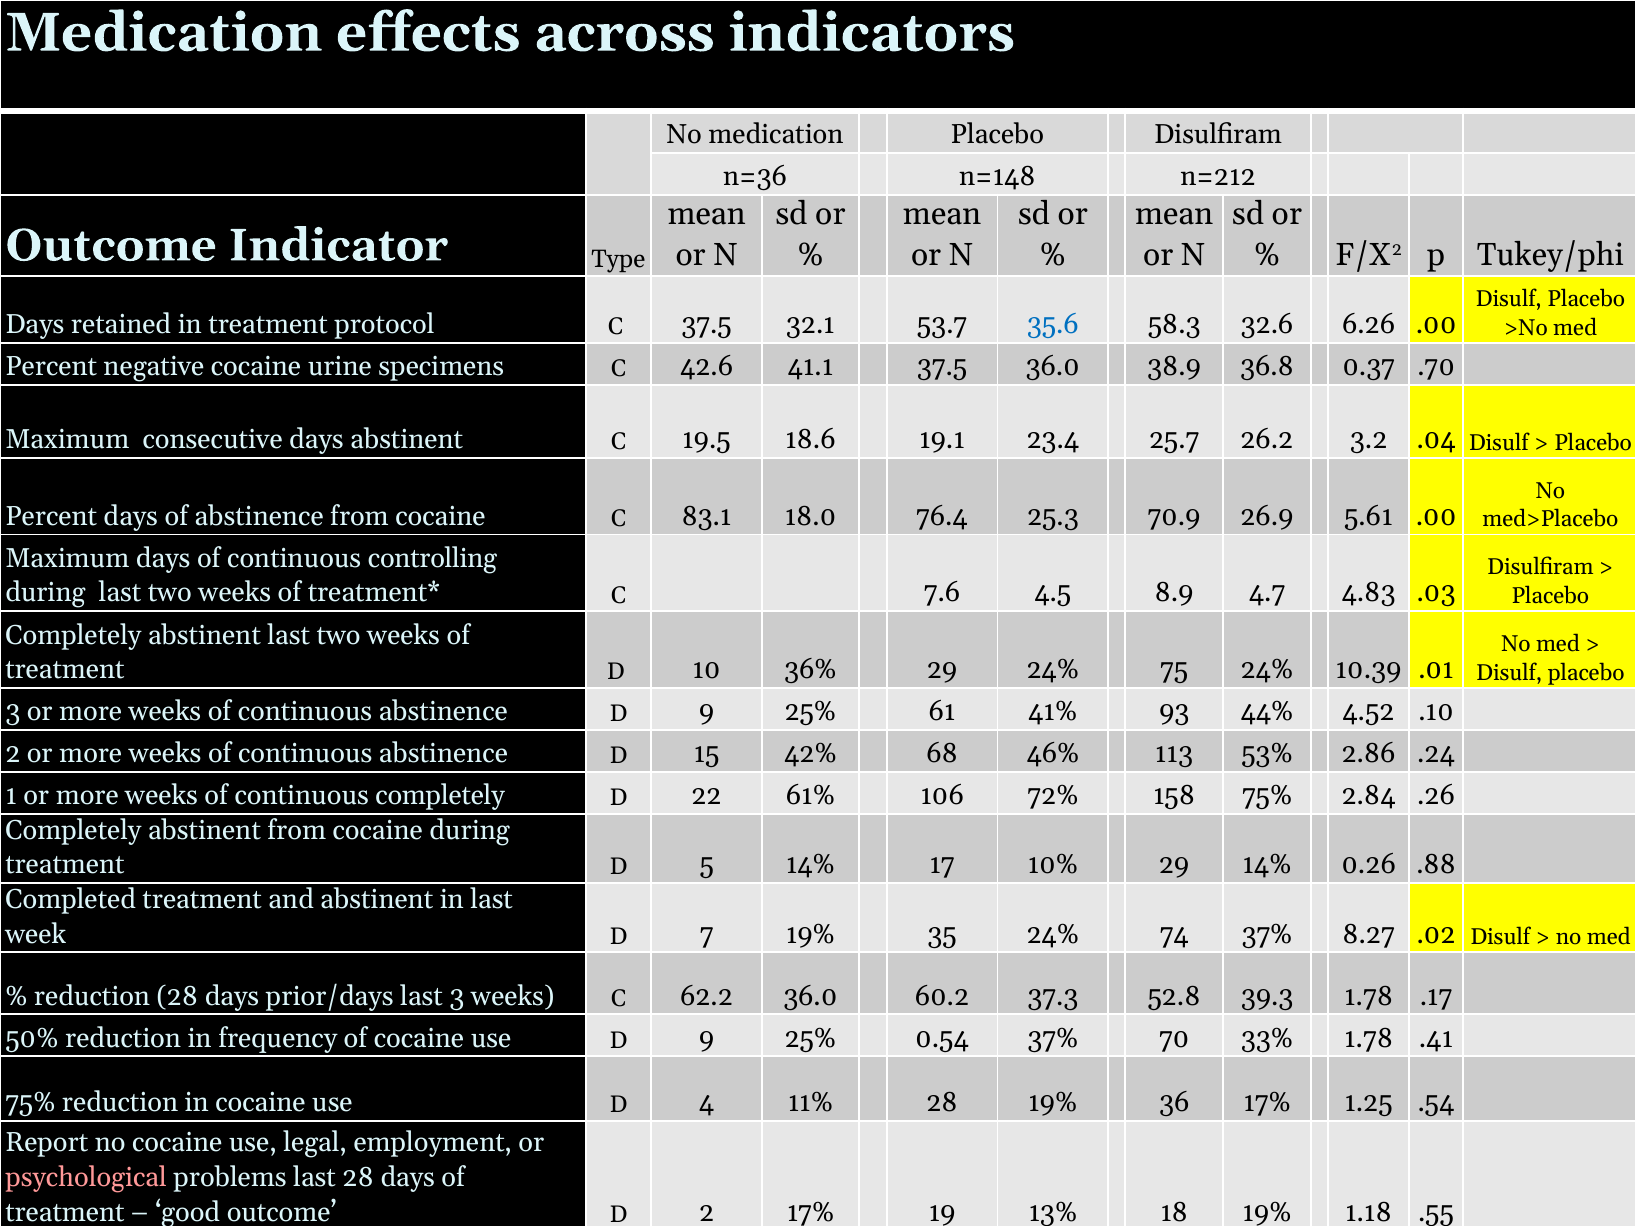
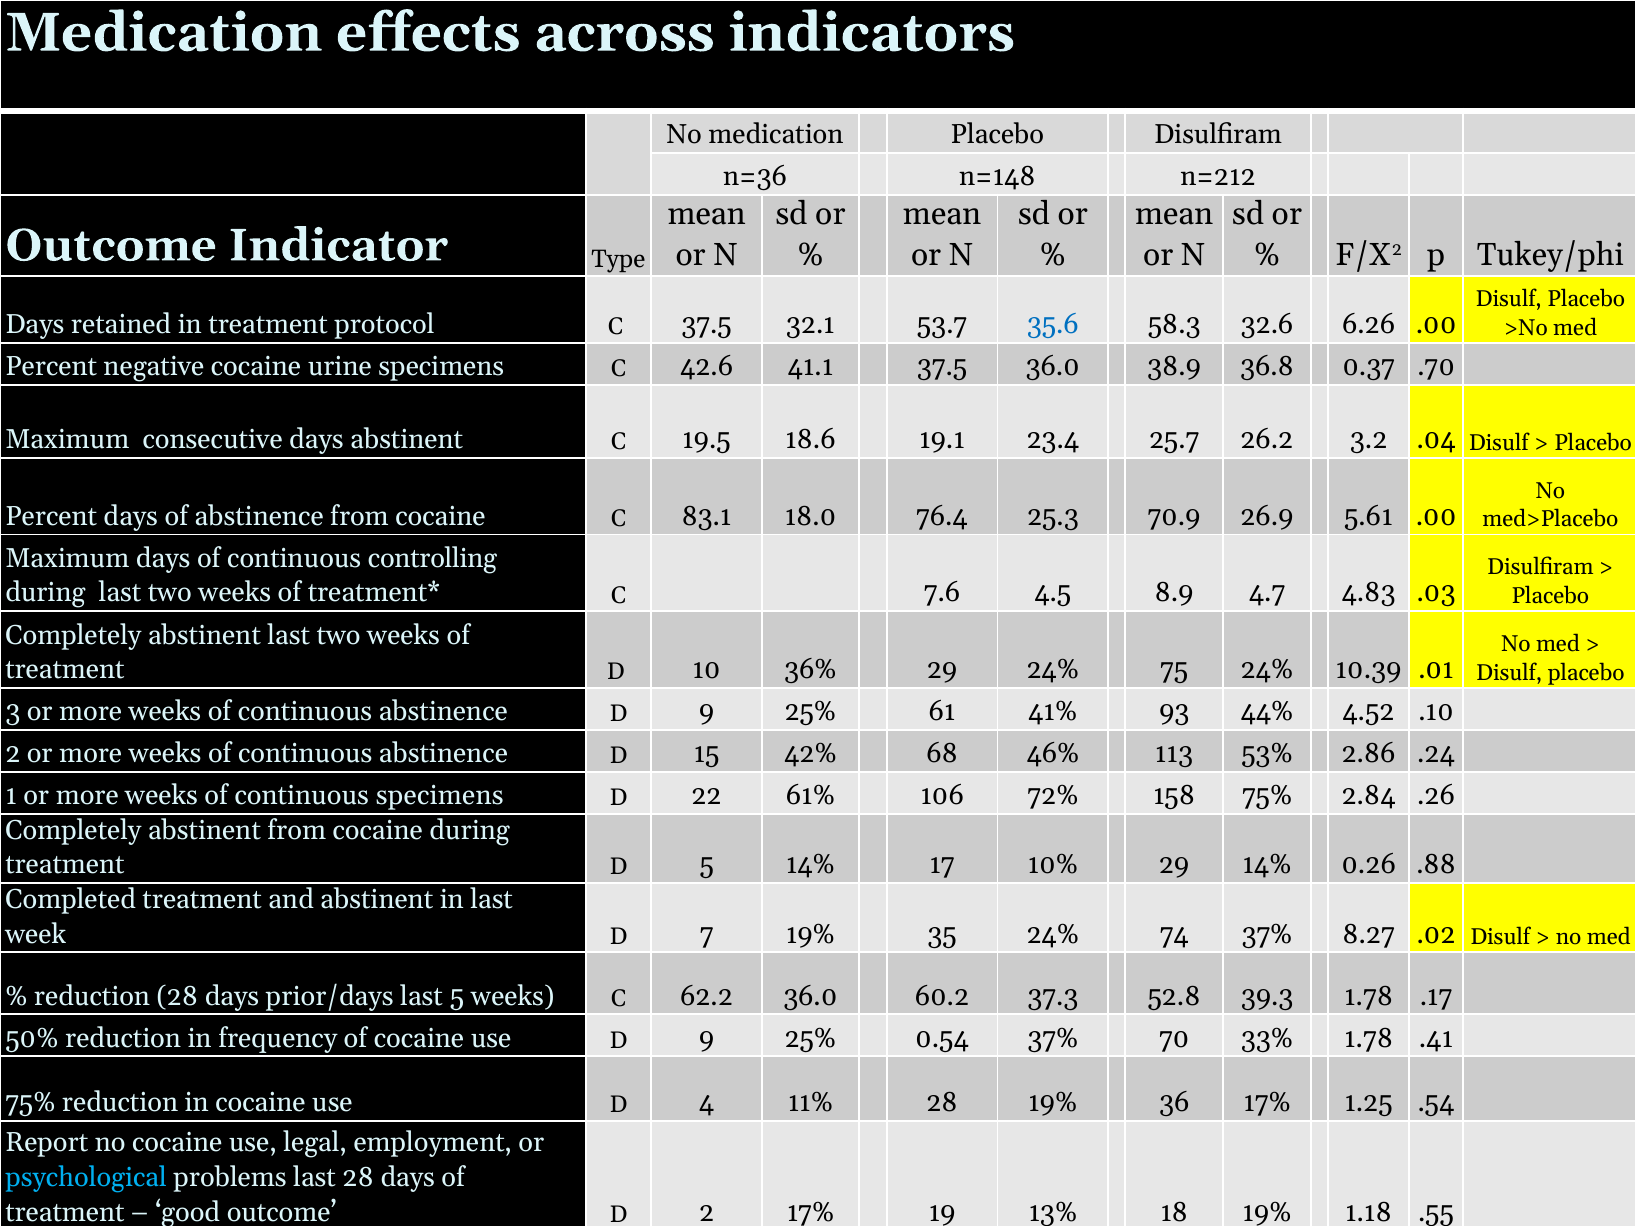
continuous completely: completely -> specimens (440, 796)
last 3: 3 -> 5 (457, 996)
psychological colour: pink -> light blue (86, 1178)
